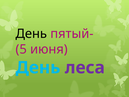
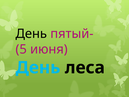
леса colour: purple -> black (85, 67)
